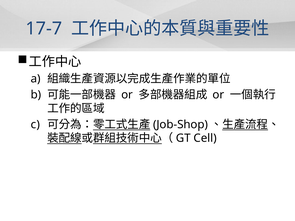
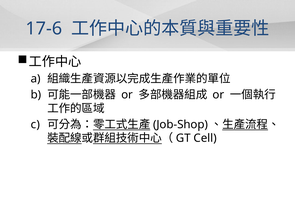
17-7: 17-7 -> 17-6 (44, 29)
